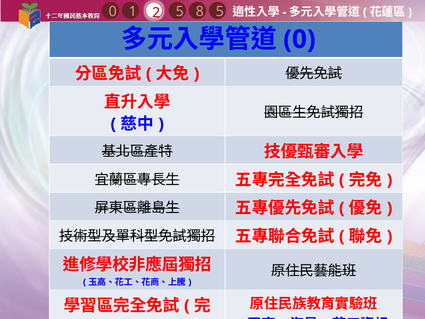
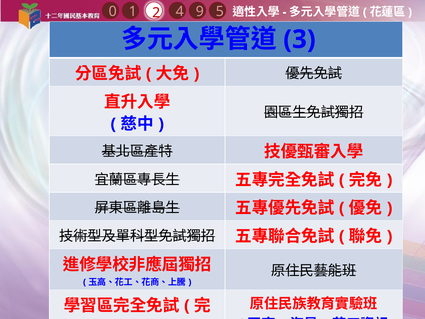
8: 8 -> 9 (200, 11)
2 5: 5 -> 4 (180, 11)
0: 0 -> 3 (299, 39)
